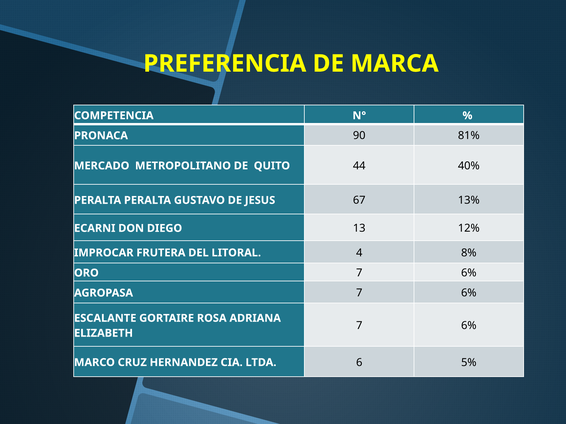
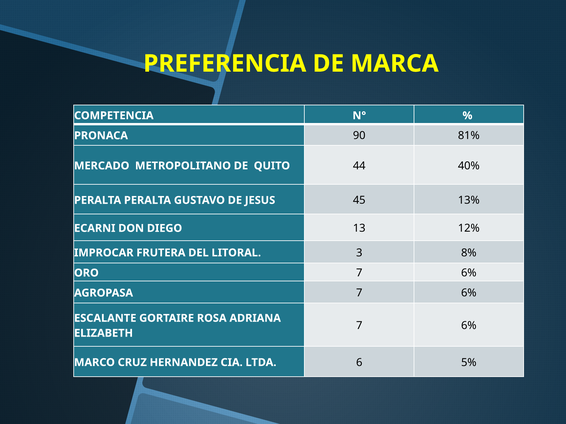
67: 67 -> 45 (359, 200)
4: 4 -> 3 (359, 253)
